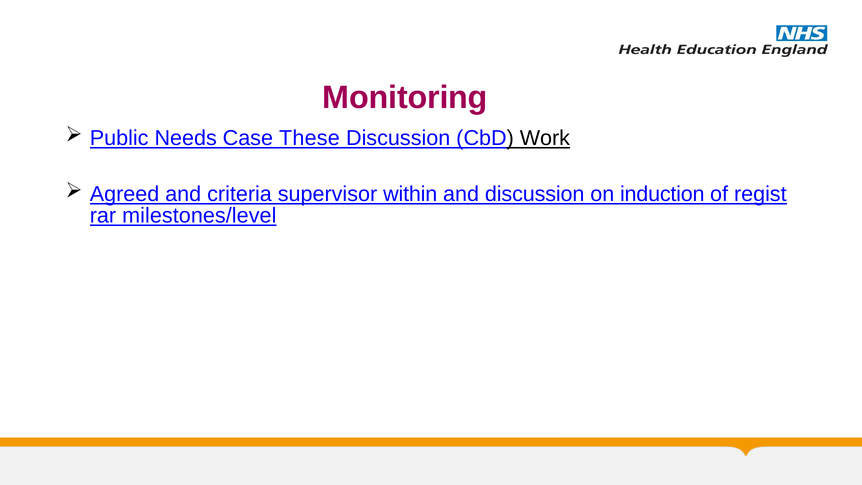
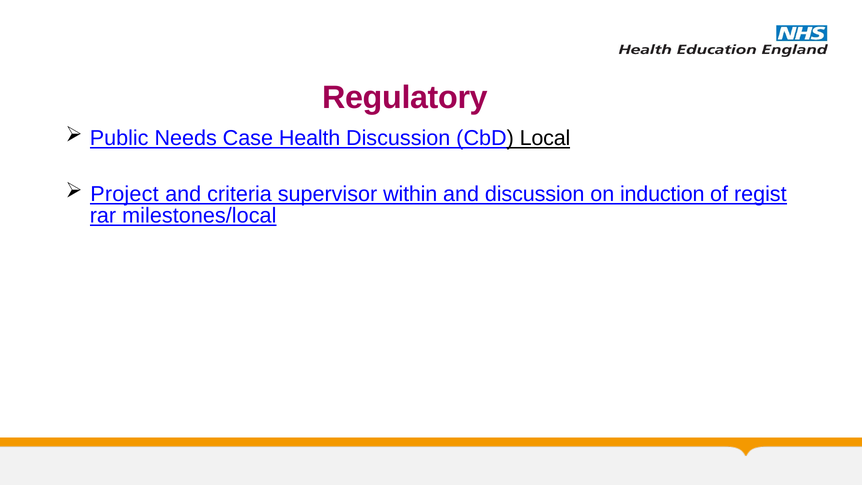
Monitoring: Monitoring -> Regulatory (405, 97)
These: These -> Health (310, 138)
Work: Work -> Local (545, 138)
Agreed: Agreed -> Project (124, 194)
milestones/level: milestones/level -> milestones/local (199, 216)
